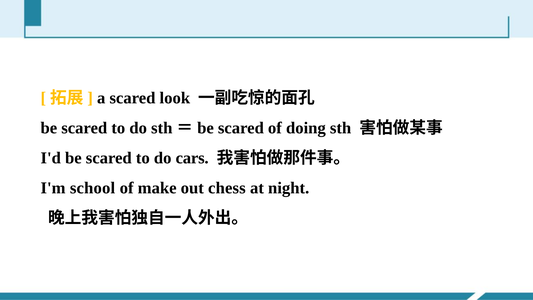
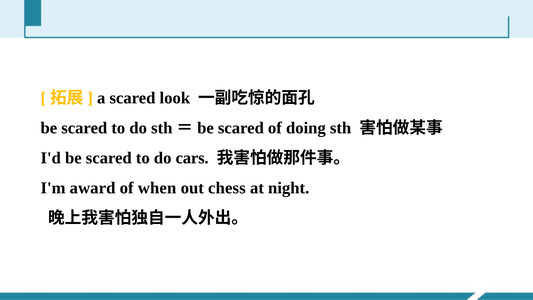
school: school -> award (93, 188)
make: make -> when (157, 188)
